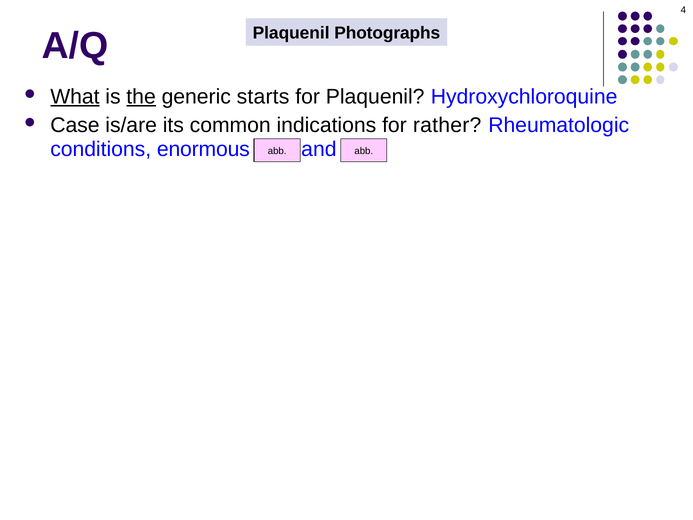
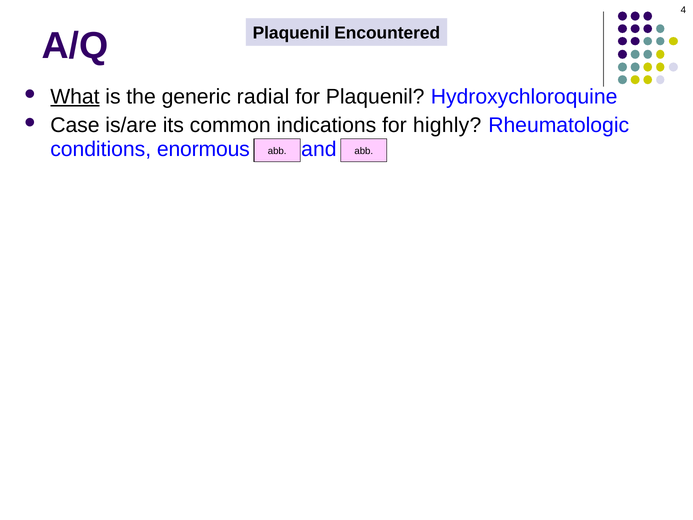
Photographs: Photographs -> Encountered (387, 33)
the underline: present -> none (141, 97)
starts: starts -> radial (263, 97)
rather: rather -> highly (447, 125)
